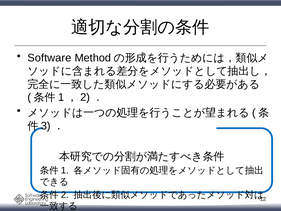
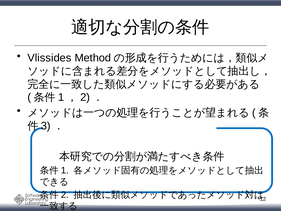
Software: Software -> Vlissides (49, 58)
